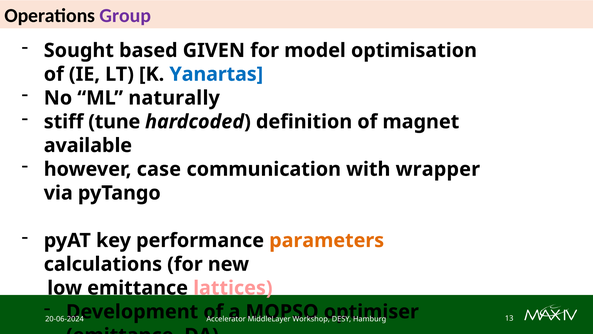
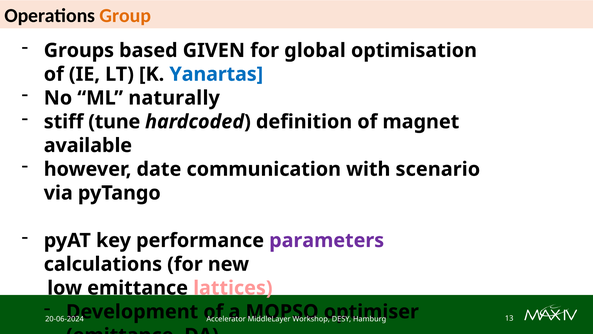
Group colour: purple -> orange (125, 16)
Sought: Sought -> Groups (79, 50)
model: model -> global (315, 50)
case: case -> date (159, 169)
wrapper: wrapper -> scenario (438, 169)
parameters colour: orange -> purple (327, 240)
